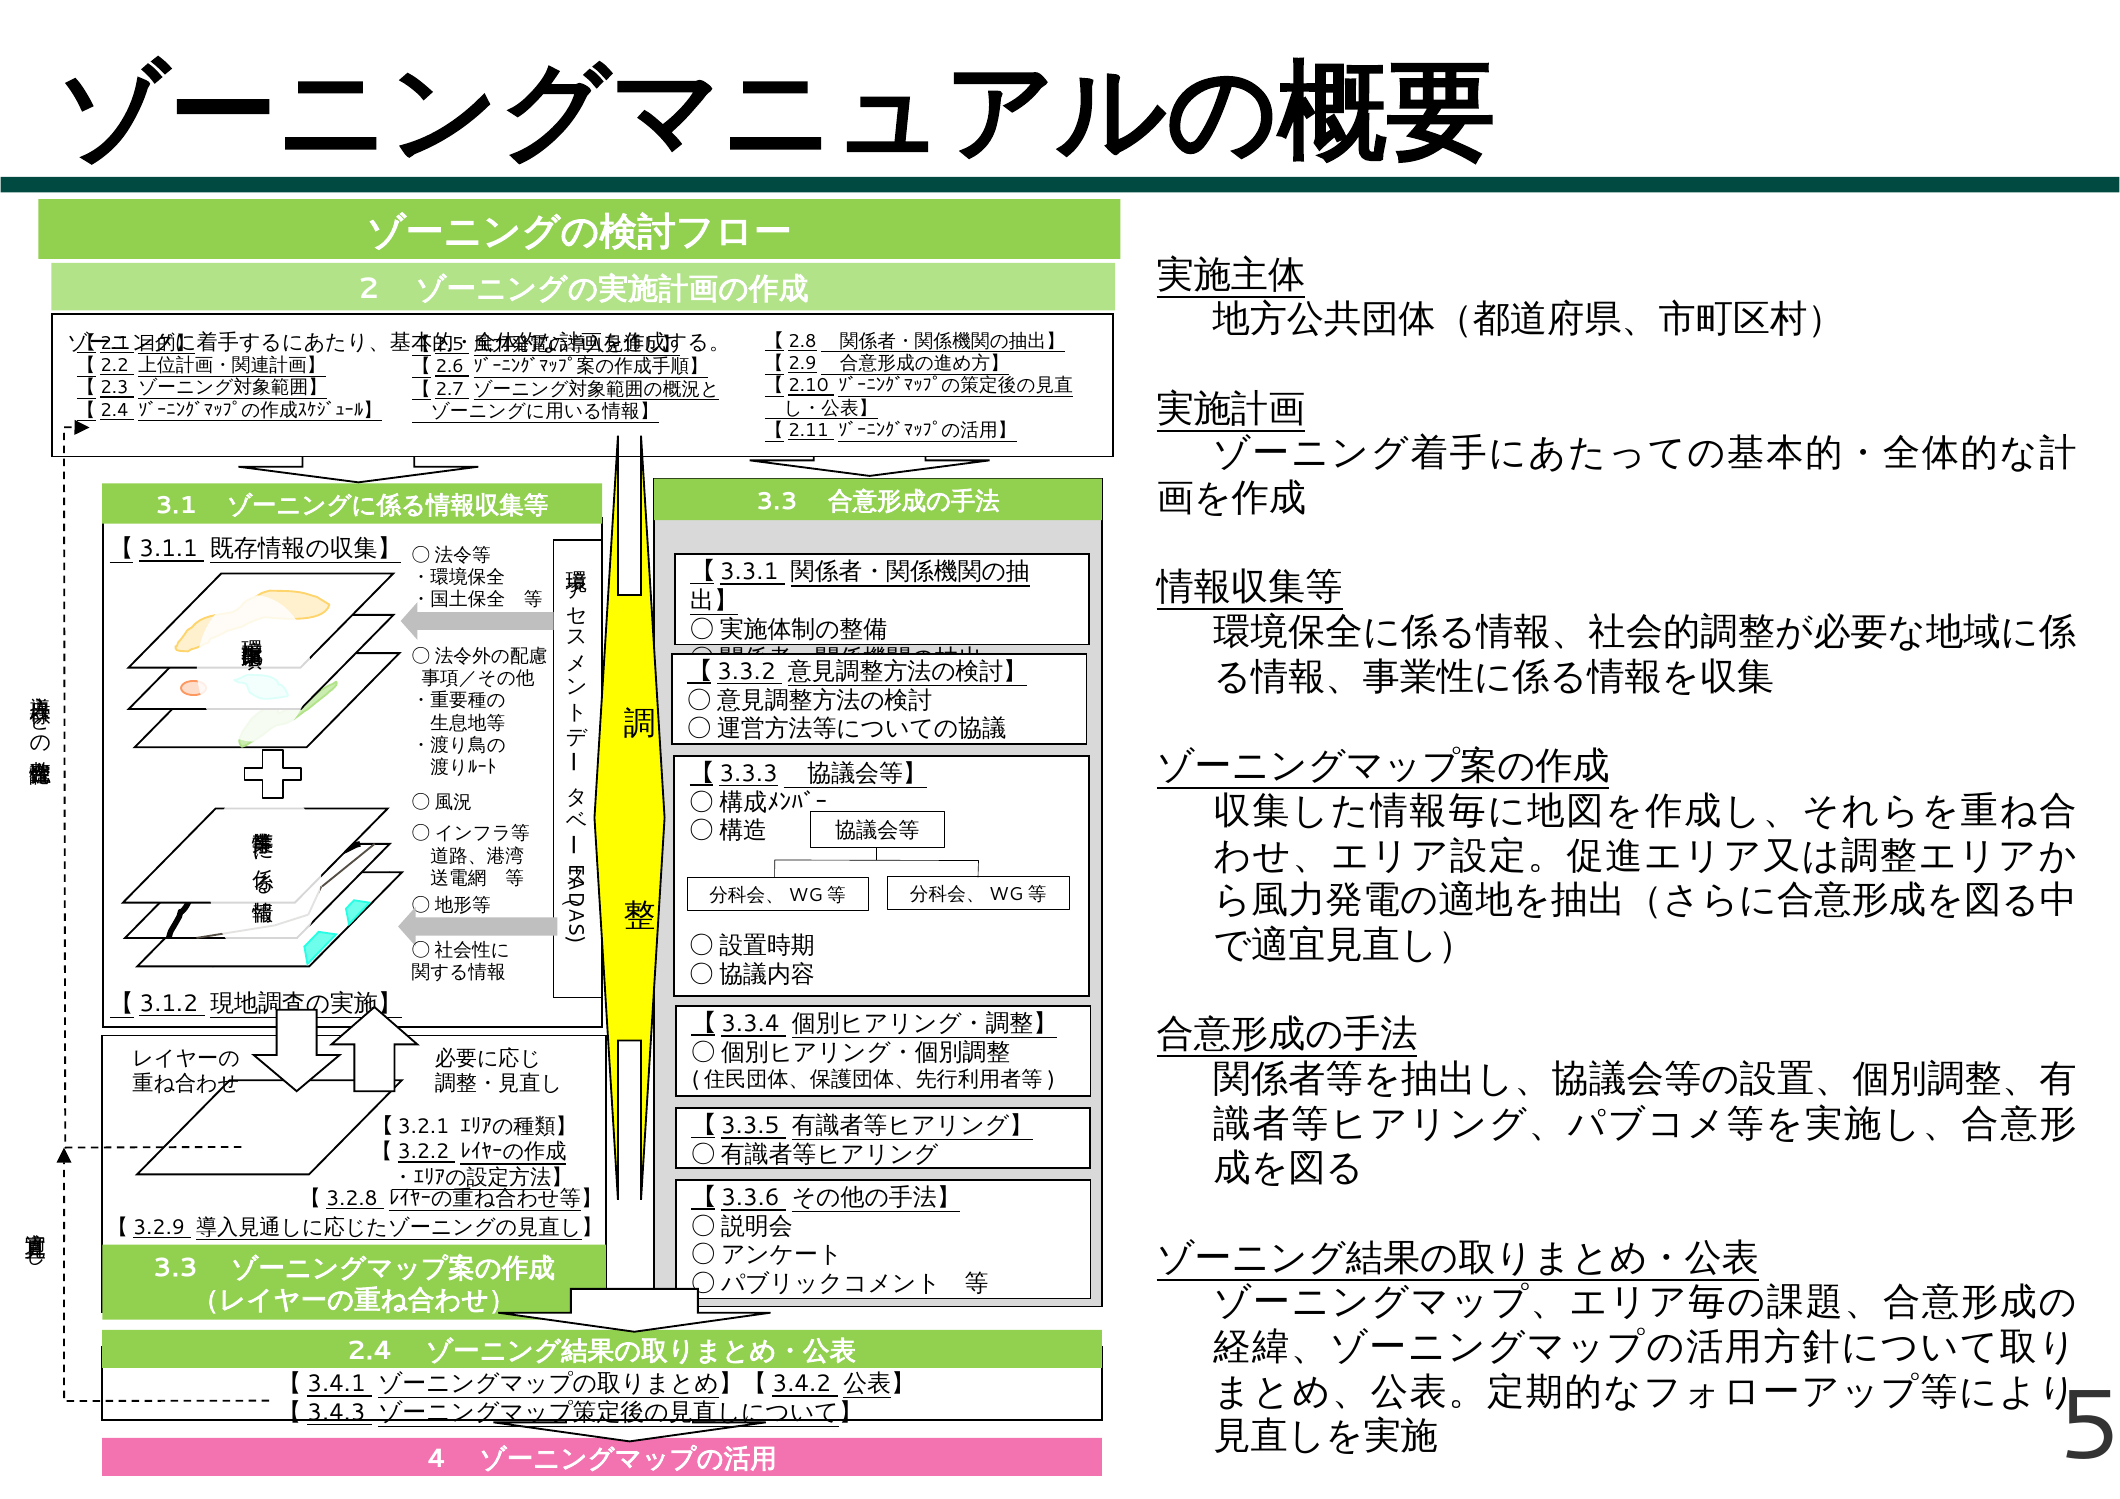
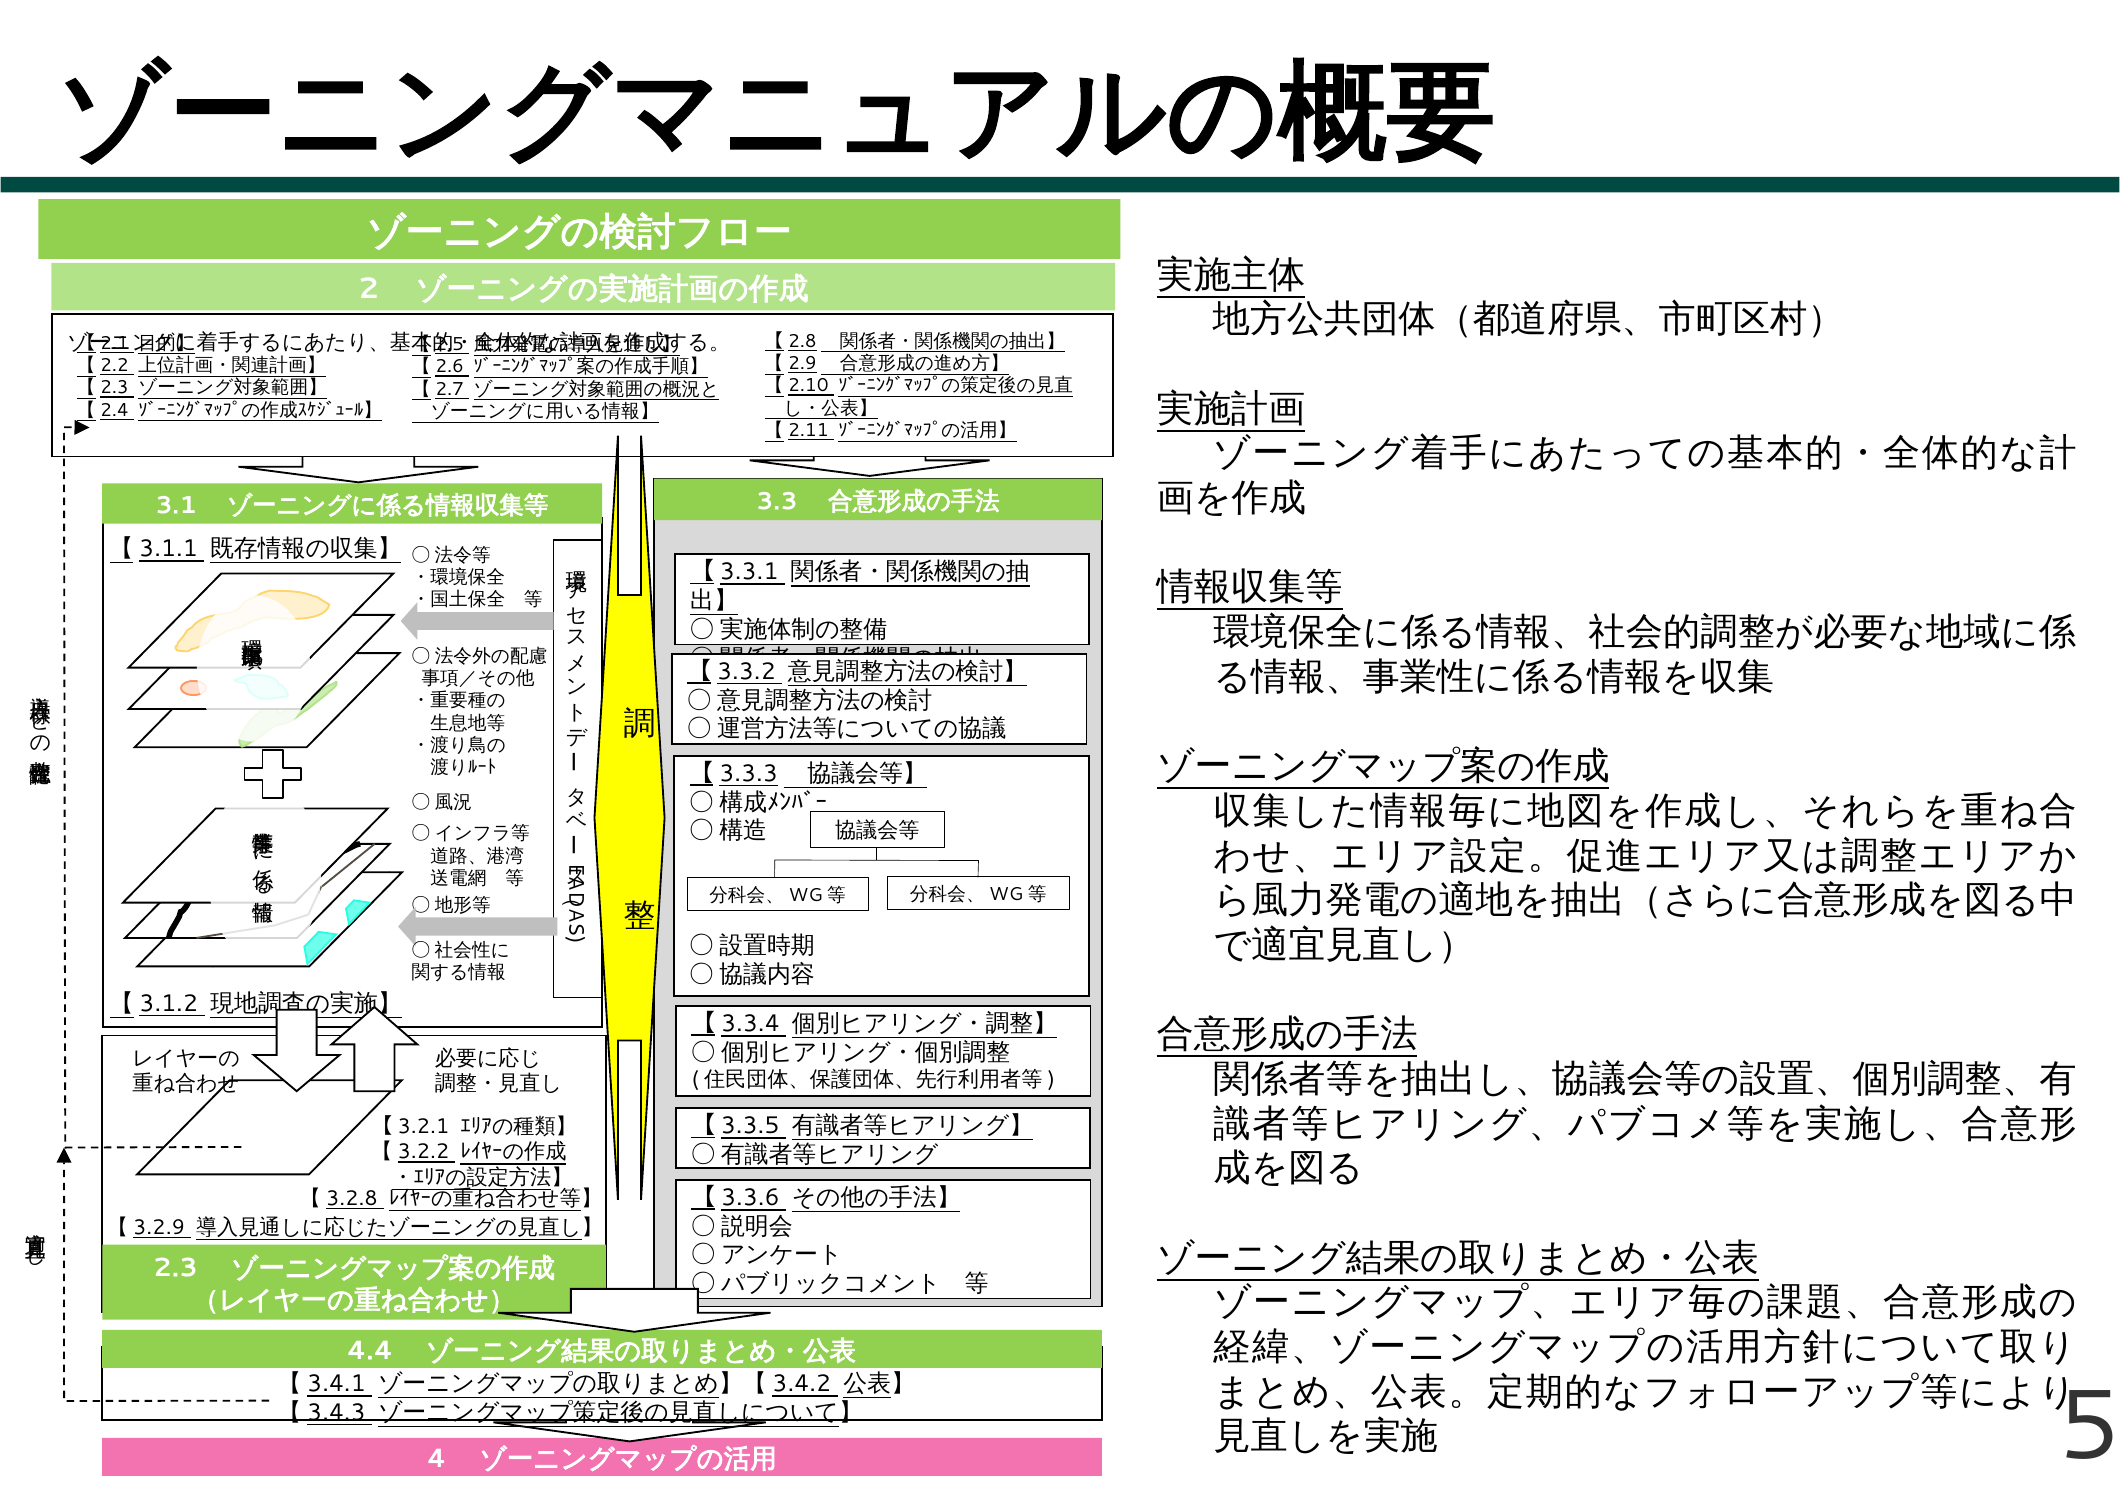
3.3: 3.3 -> 2.3 (176, 1268)
2.4: 2.4 -> 4.4 (370, 1351)
